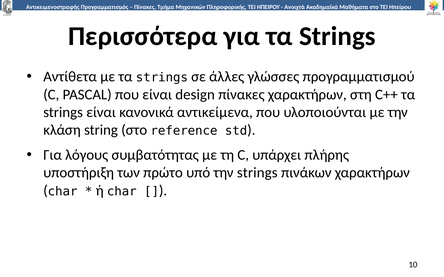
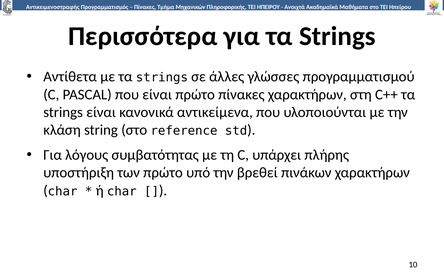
είναι design: design -> πρώτο (195, 95)
την strings: strings -> βρεθεί (257, 173)
